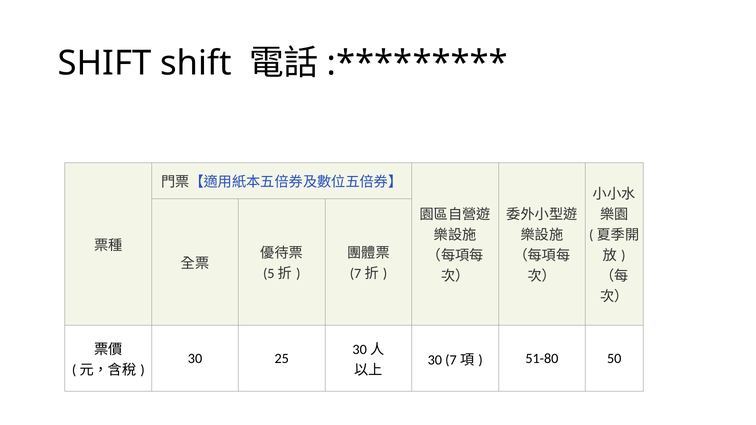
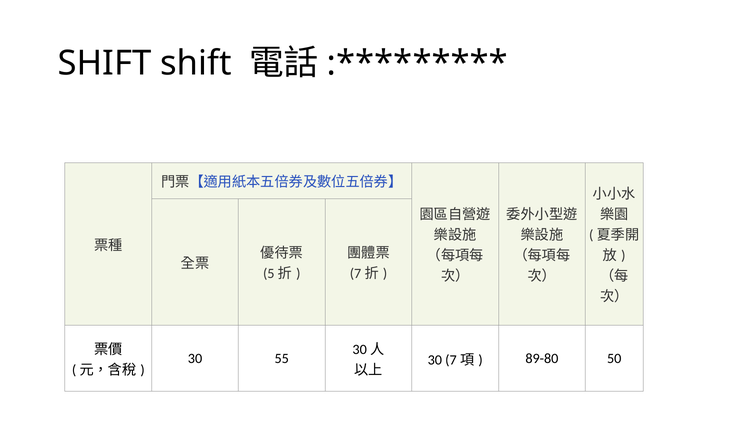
25: 25 -> 55 (282, 359)
51-80: 51-80 -> 89-80 (542, 359)
